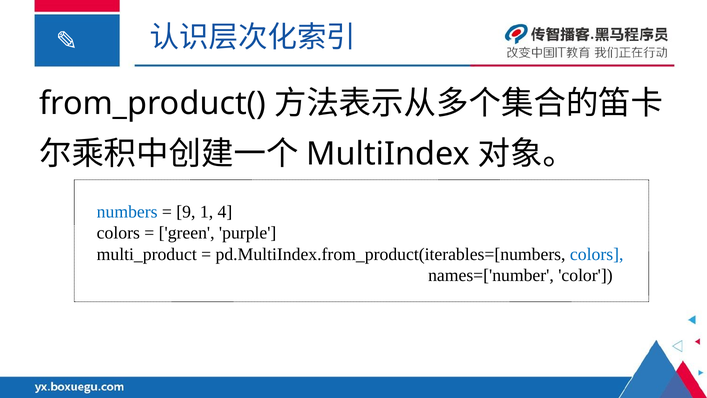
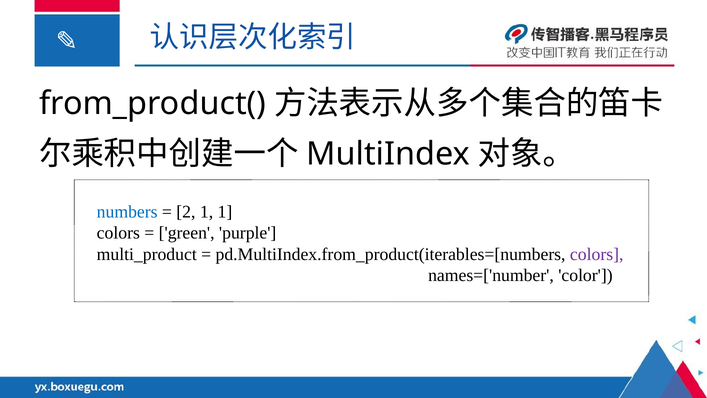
9: 9 -> 2 (186, 212)
1 4: 4 -> 1 (225, 212)
colors colour: blue -> purple (597, 254)
